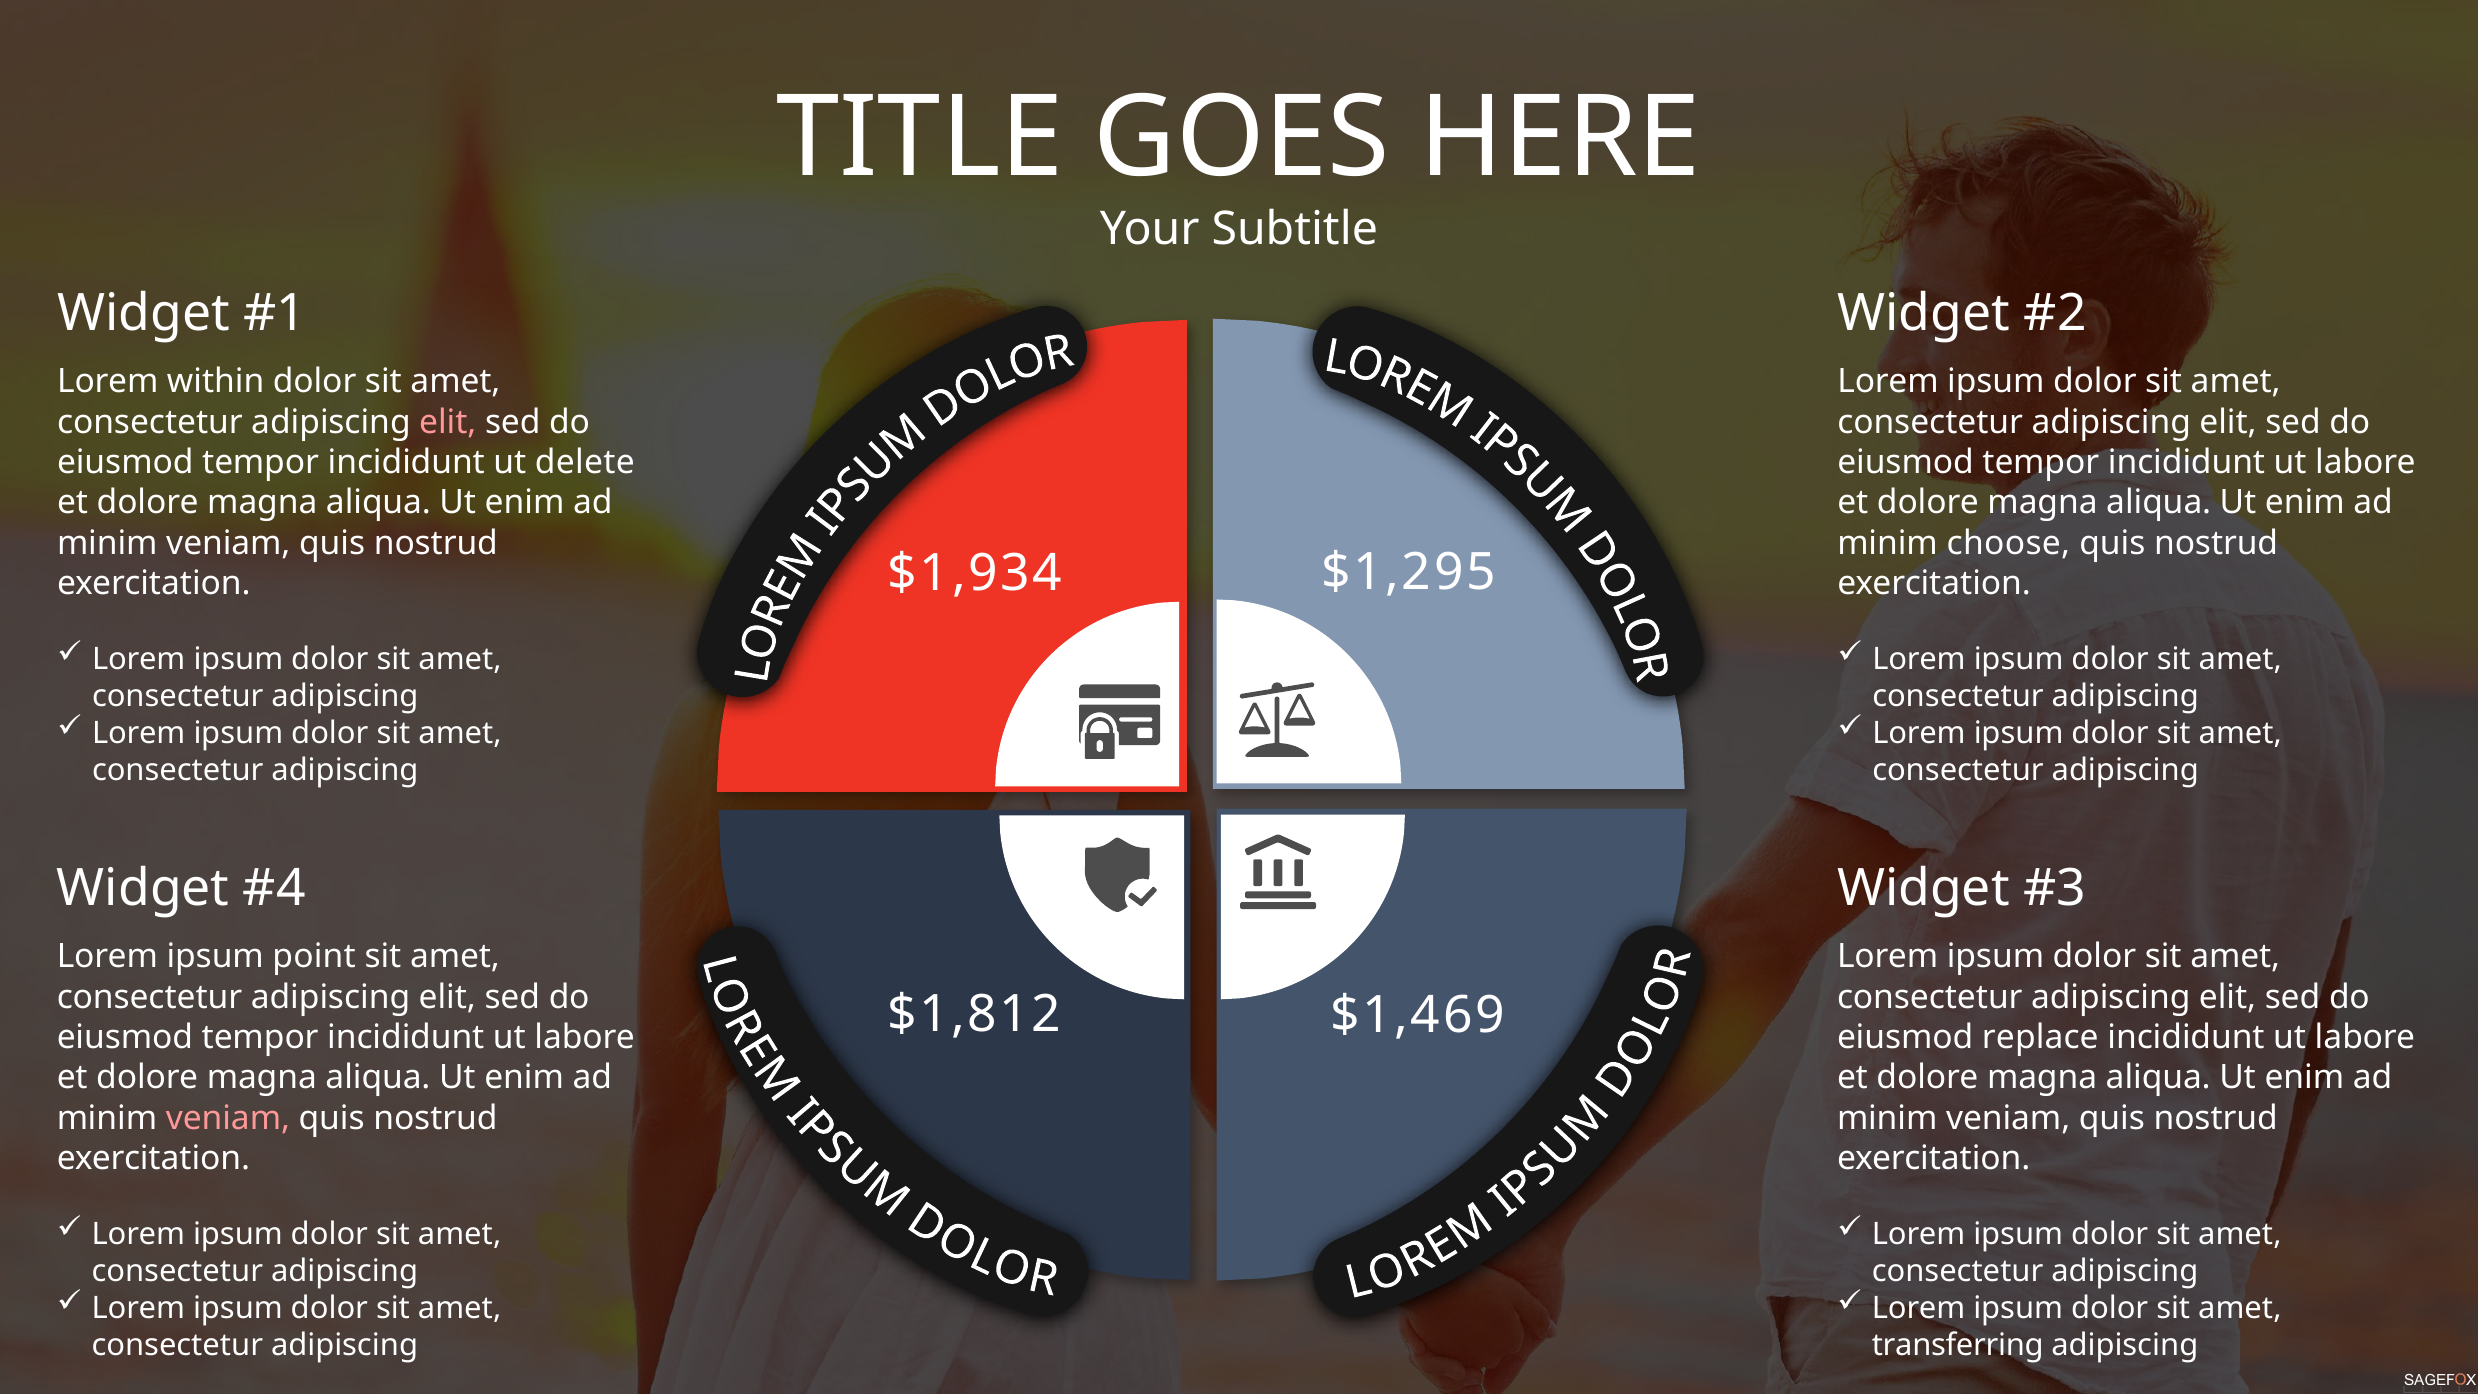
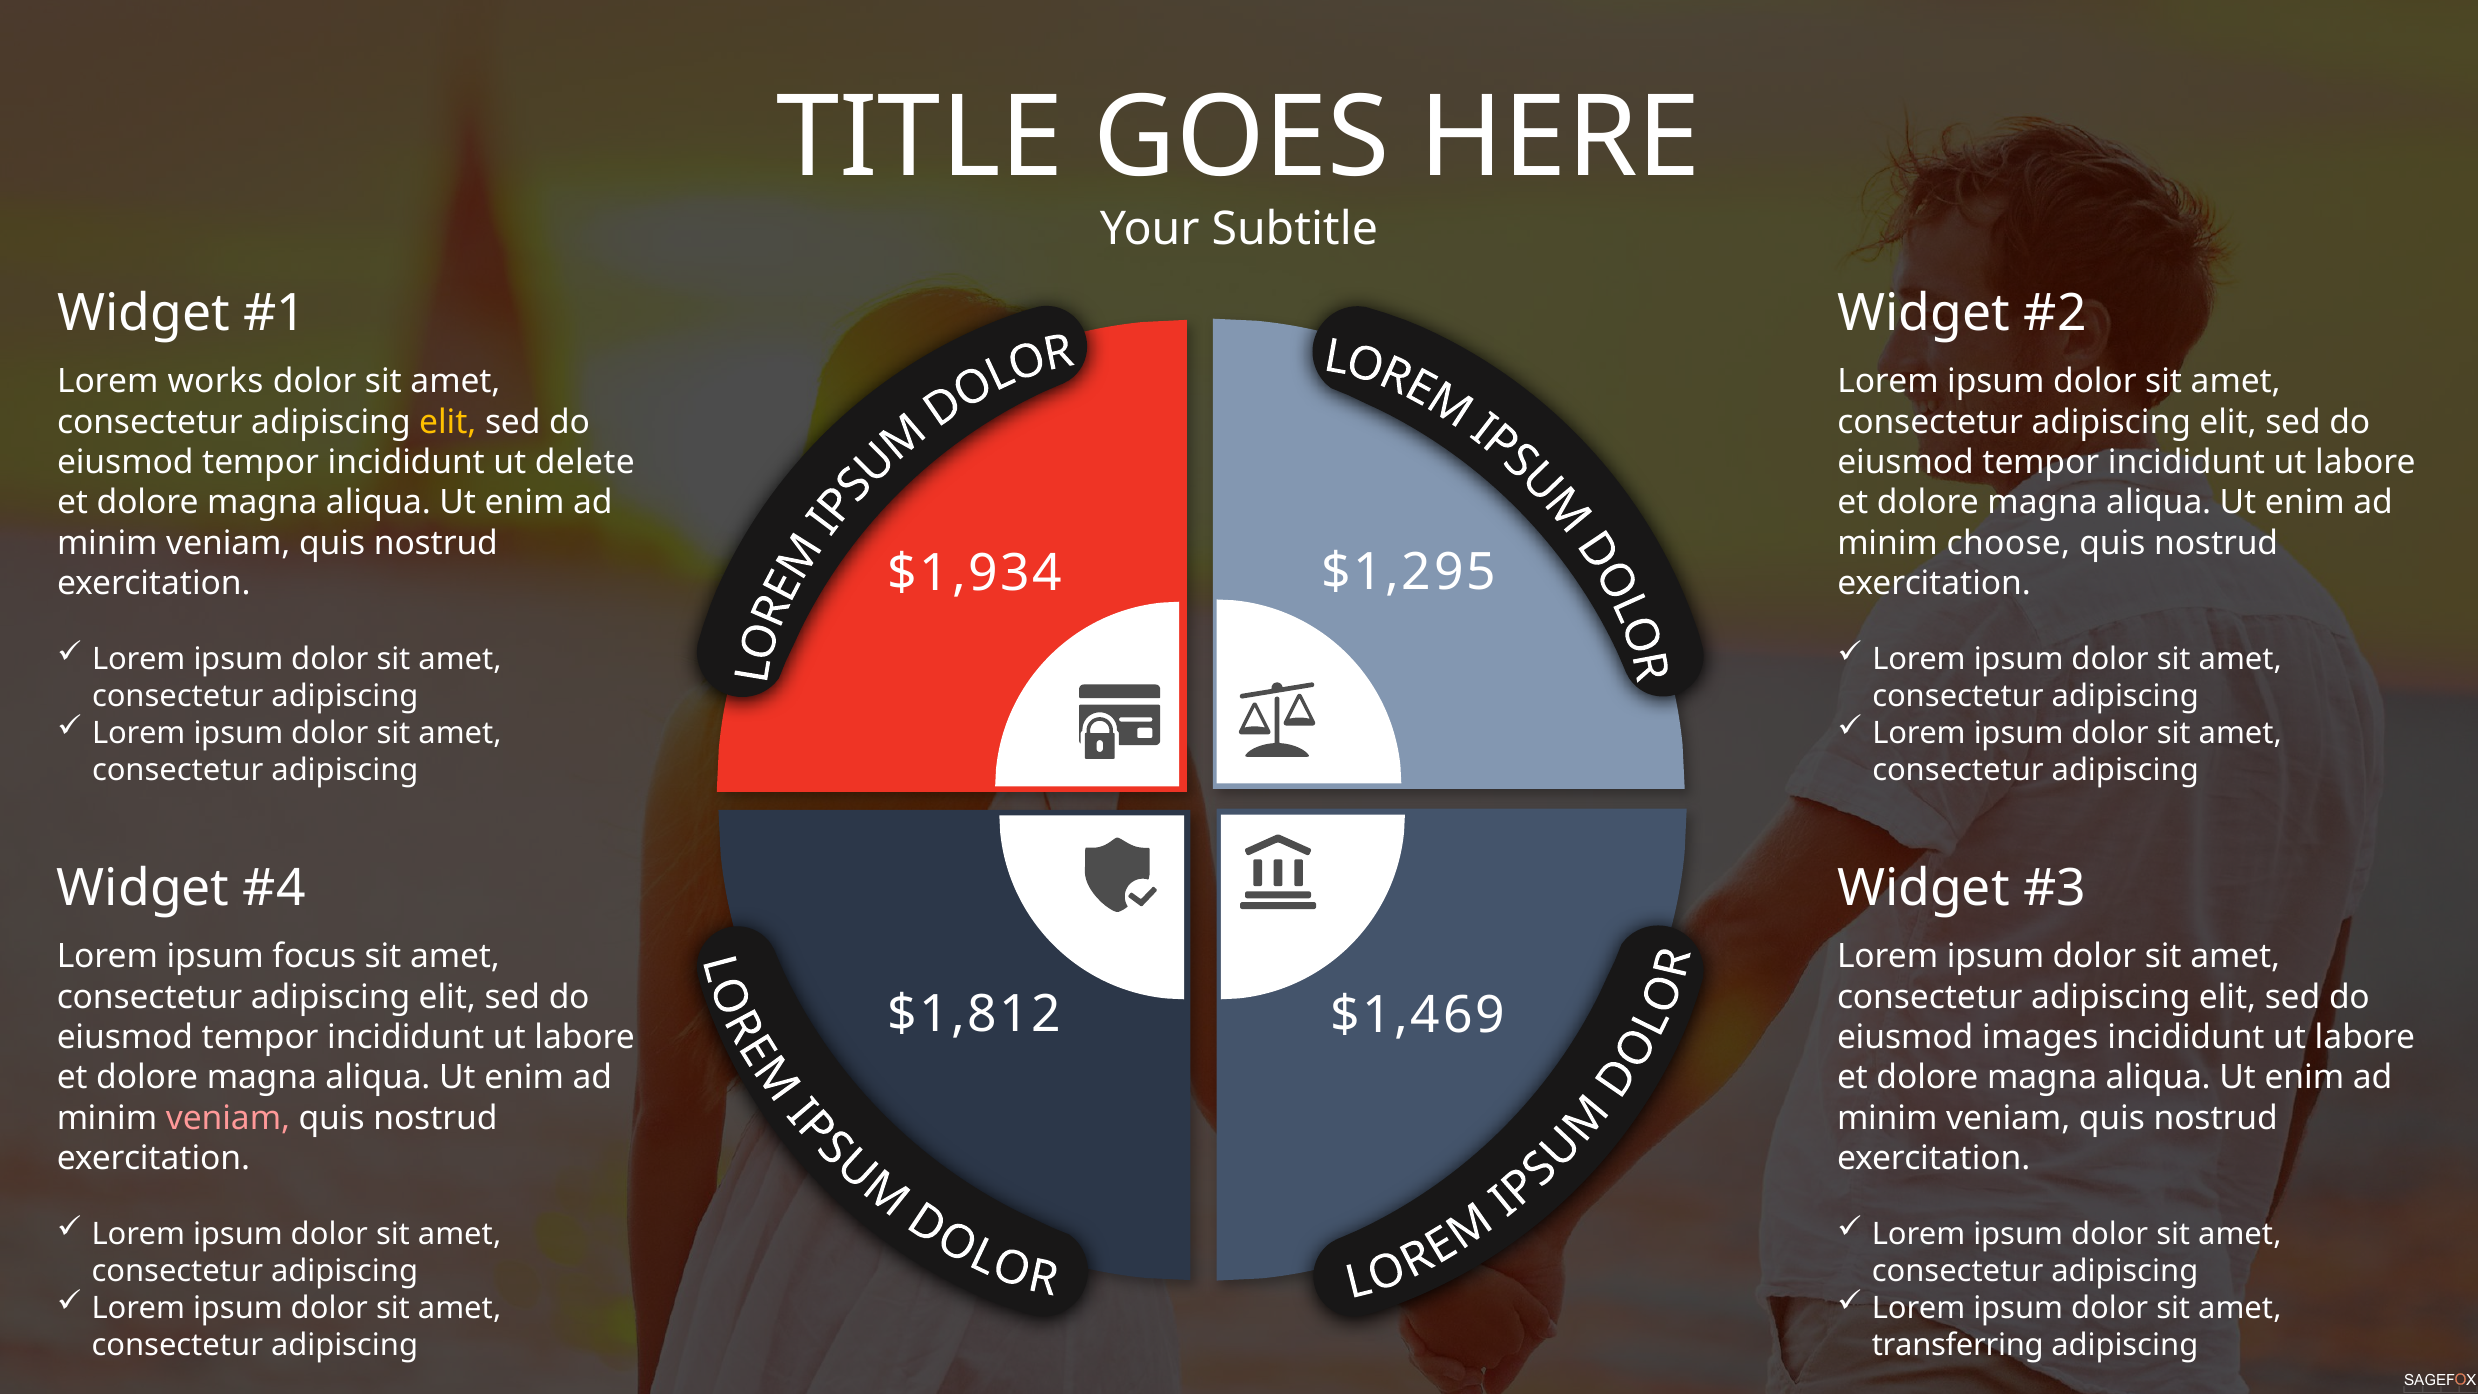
within: within -> works (215, 382)
elit colour: pink -> yellow (448, 422)
point: point -> focus (314, 957)
replace: replace -> images (2040, 1037)
